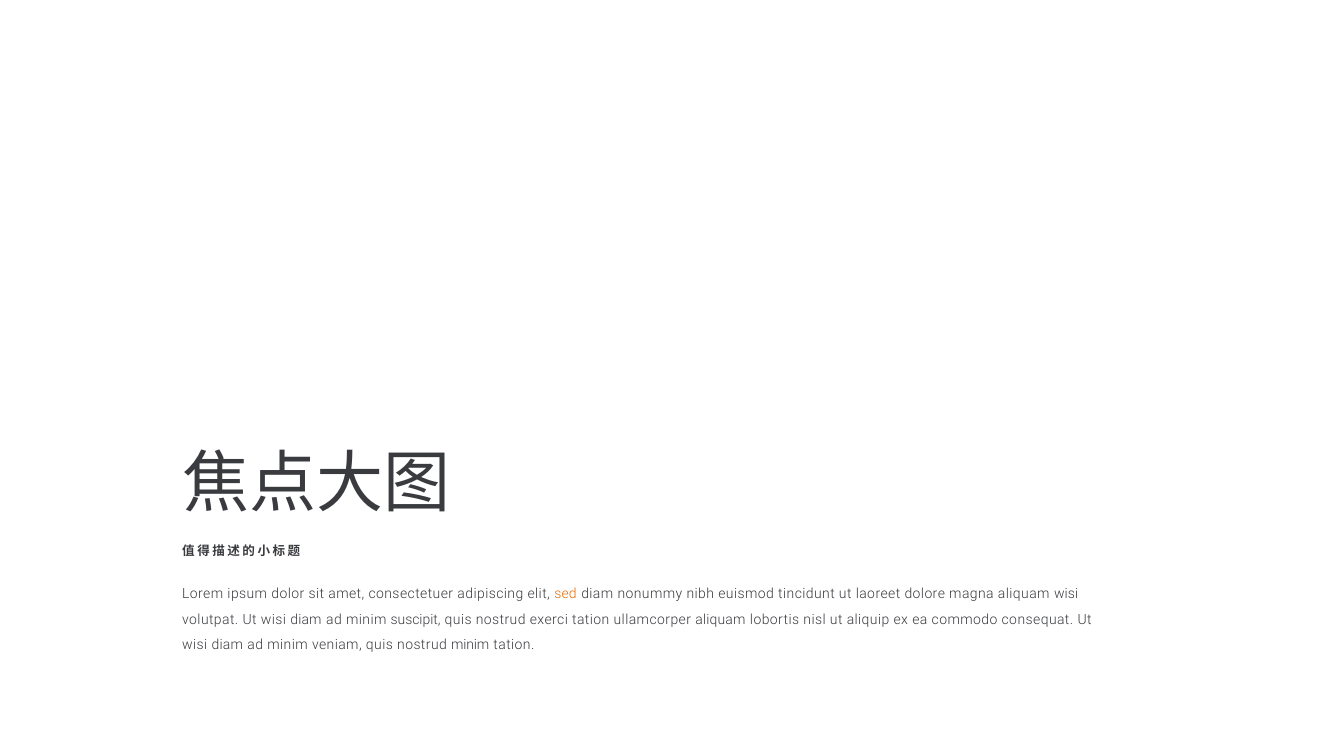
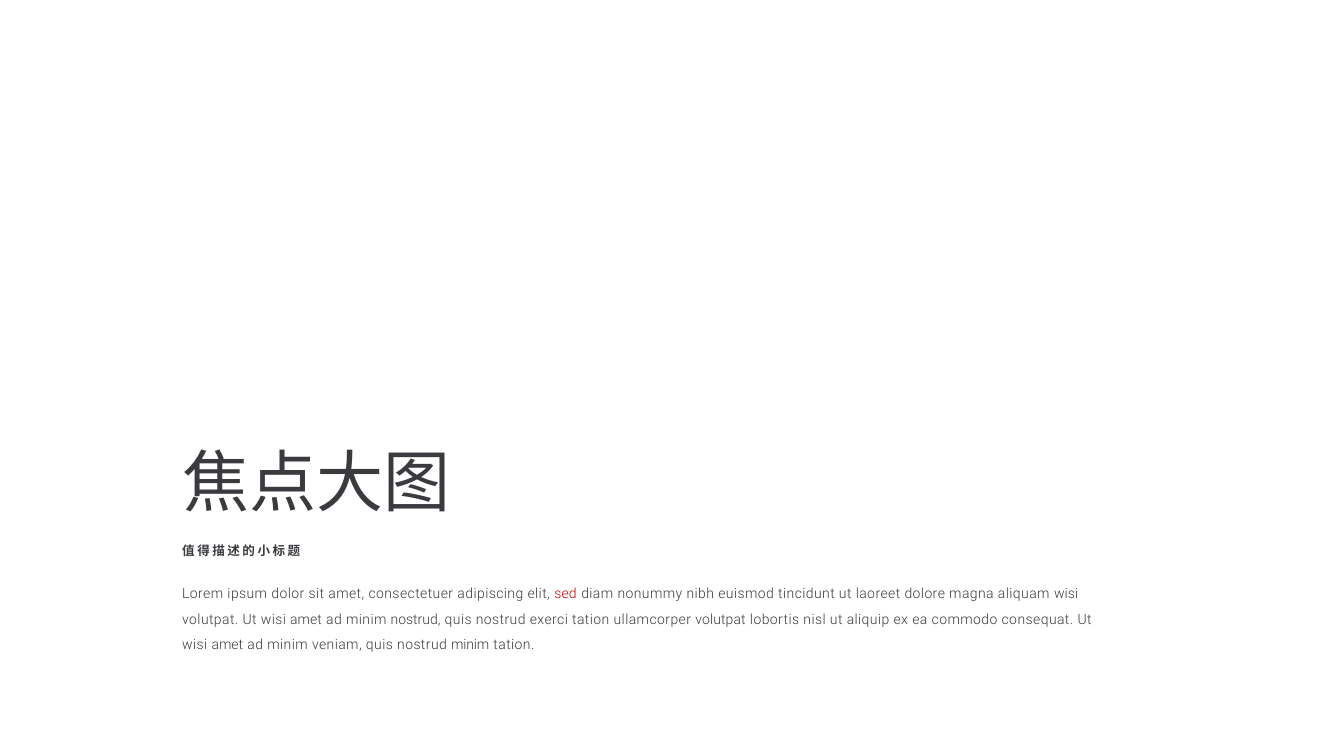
sed colour: orange -> red (565, 594)
volutpat Ut wisi diam: diam -> amet (306, 619)
minim suscipit: suscipit -> nostrud (416, 619)
ullamcorper aliquam: aliquam -> volutpat (720, 619)
diam: diam -> amet (227, 644)
